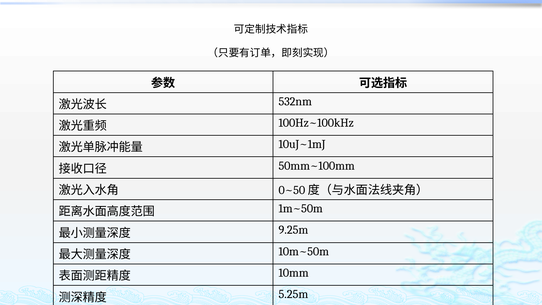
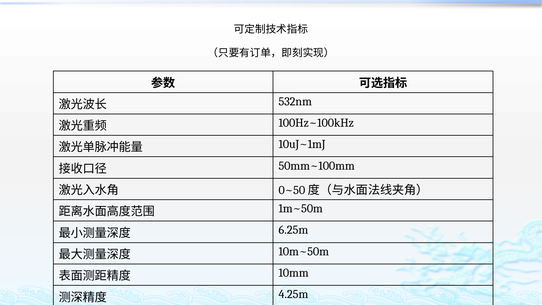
9.25m: 9.25m -> 6.25m (293, 230)
5.25m: 5.25m -> 4.25m (293, 294)
